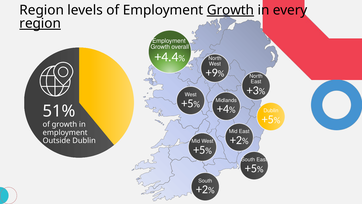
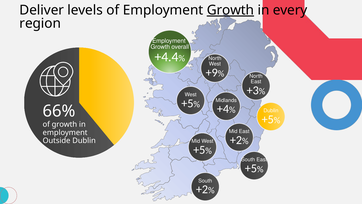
Region: Region -> Deliver (42, 10)
region underline: present -> none (40, 23)
51%: 51% -> 66% (59, 111)
